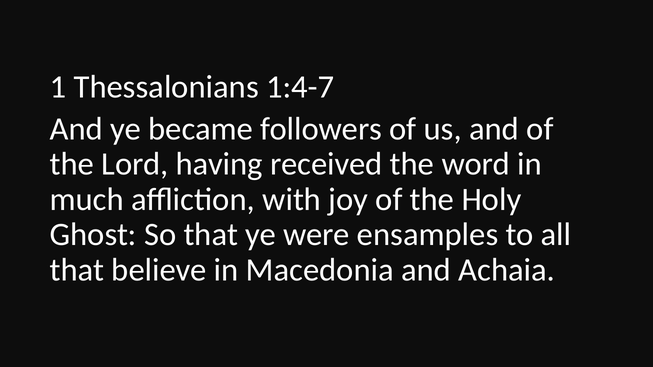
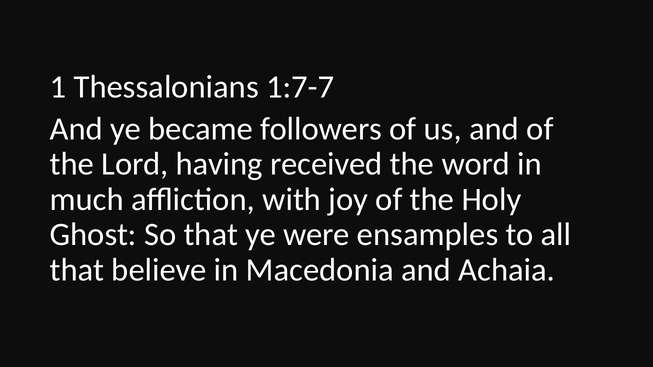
1:4-7: 1:4-7 -> 1:7-7 (300, 87)
